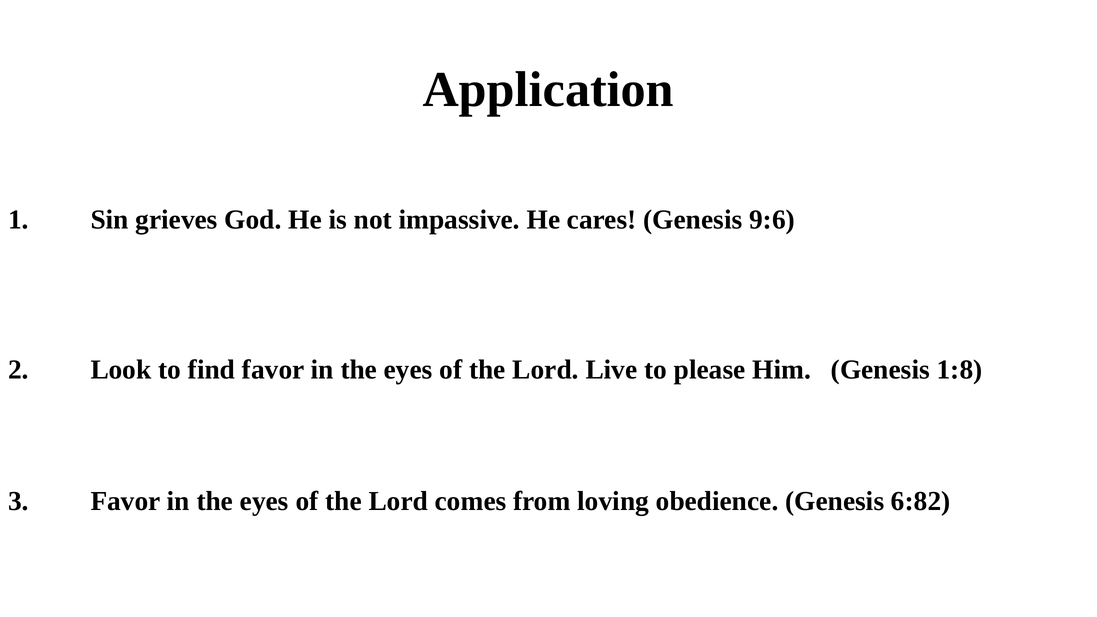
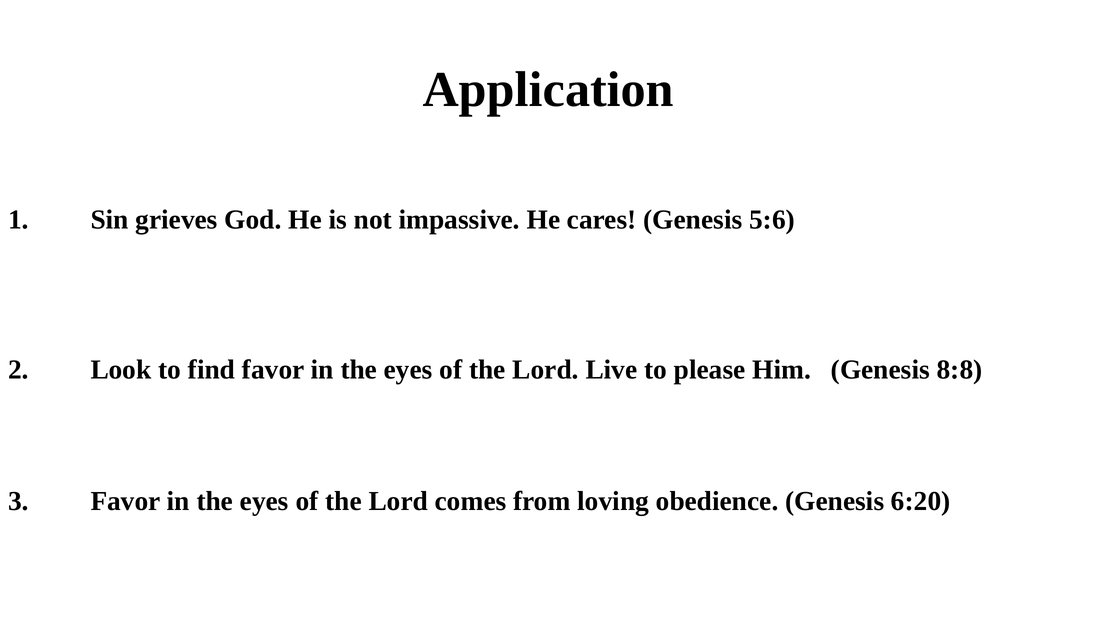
9:6: 9:6 -> 5:6 (772, 220)
1:8: 1:8 -> 8:8 (960, 370)
6:82: 6:82 -> 6:20 (921, 501)
